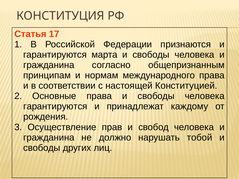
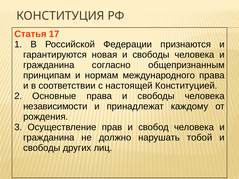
марта: марта -> новая (105, 55)
гарантируются: гарантируются -> независимости (55, 107)
